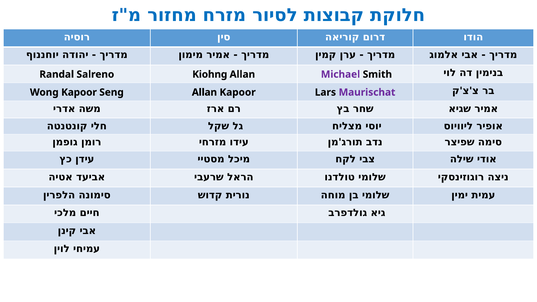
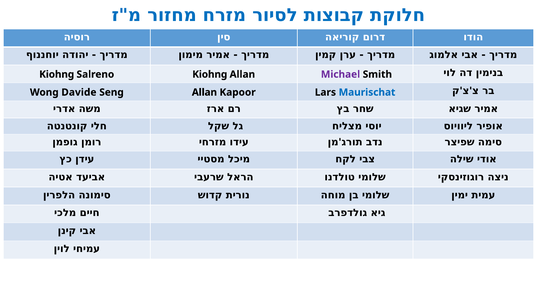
Randal: Randal -> Kiohng (57, 74)
Wong Kapoor: Kapoor -> Davide (79, 92)
Maurischat colour: purple -> blue (367, 92)
